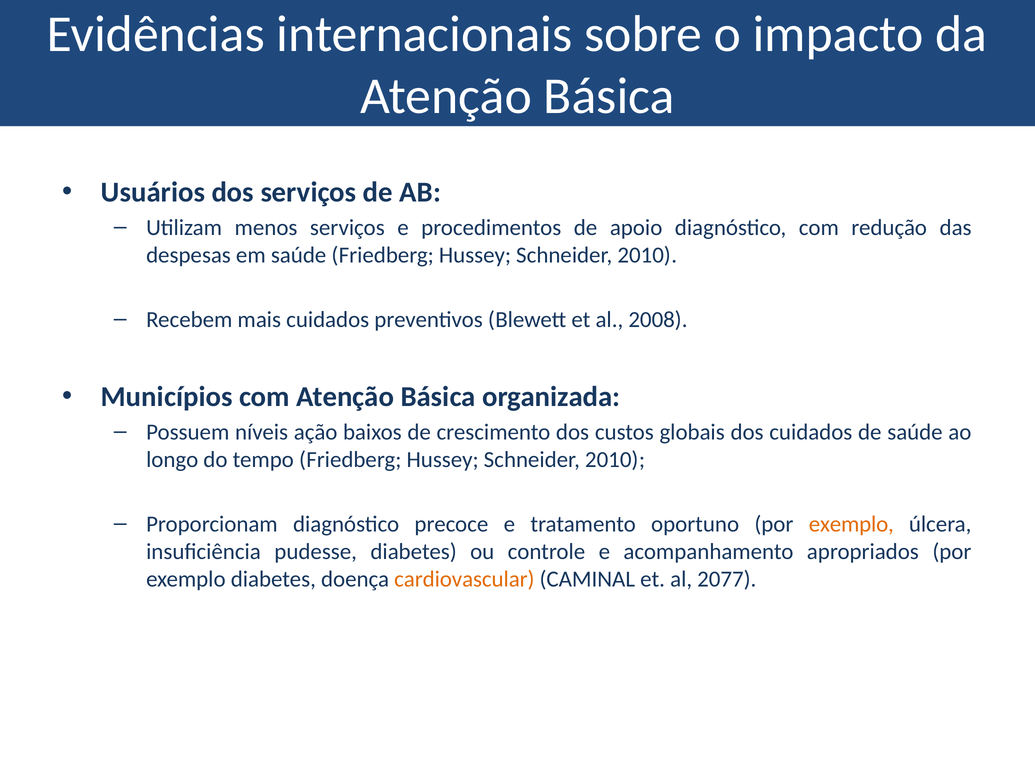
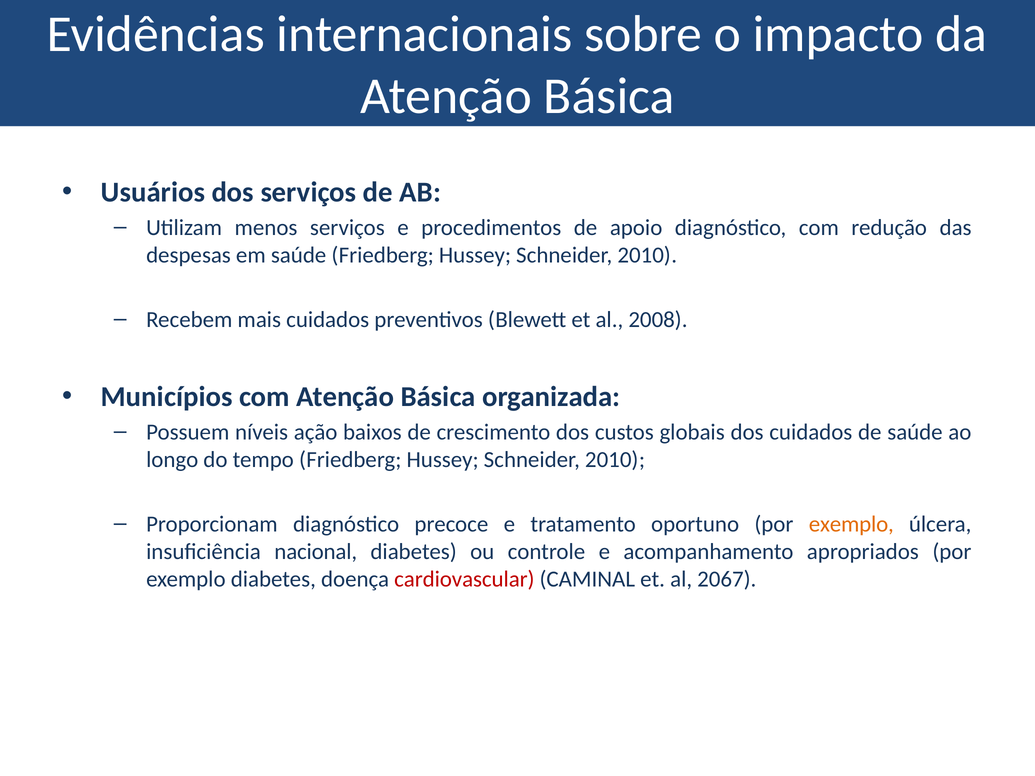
pudesse: pudesse -> nacional (316, 552)
cardiovascular colour: orange -> red (464, 579)
2077: 2077 -> 2067 (727, 579)
